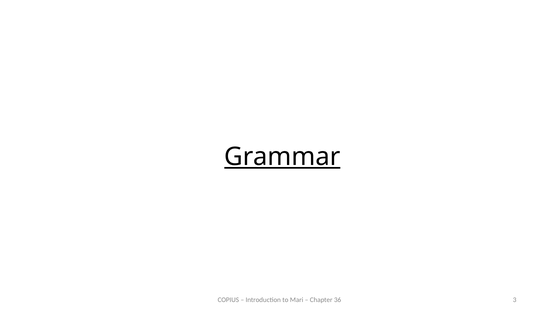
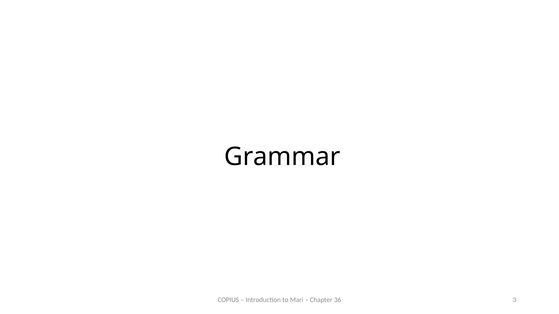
Grammar underline: present -> none (282, 157)
